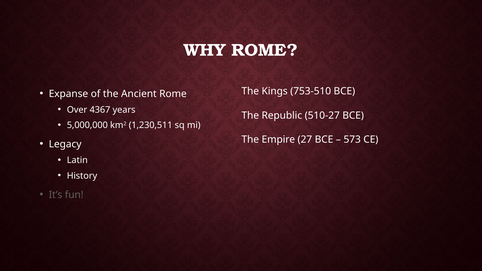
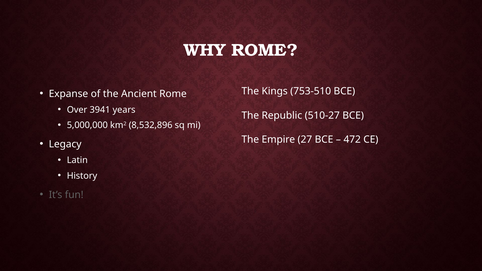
4367: 4367 -> 3941 (100, 110)
1,230,511: 1,230,511 -> 8,532,896 (151, 125)
573: 573 -> 472 (352, 140)
